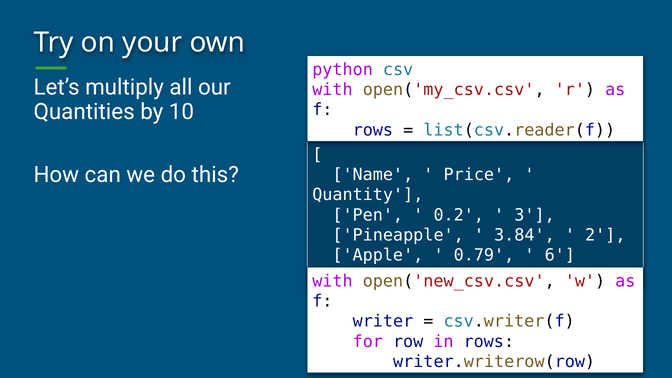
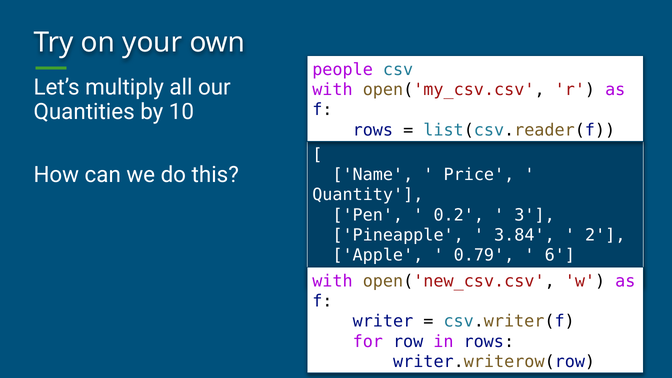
python: python -> people (343, 70)
